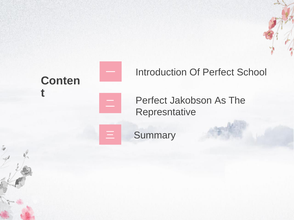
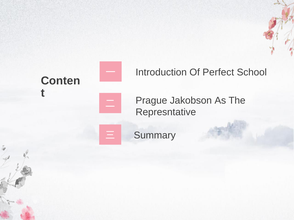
Perfect: Perfect -> Prague (151, 101)
